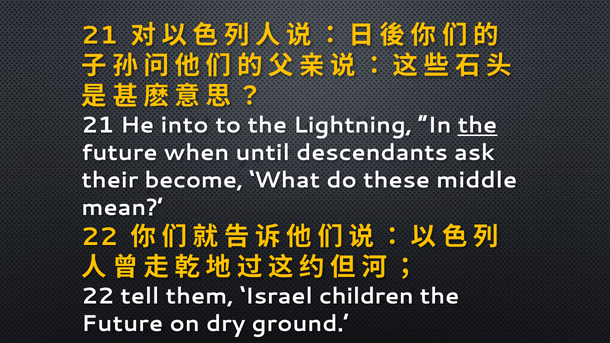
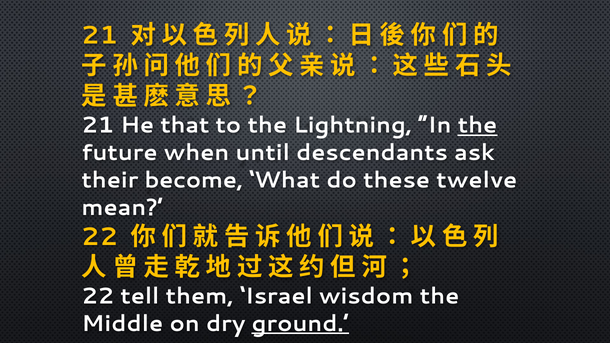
into: into -> that (185, 125)
middle: middle -> twelve (477, 180)
children: children -> wisdom (366, 296)
Future: Future -> Middle (122, 324)
ground underline: none -> present (300, 324)
